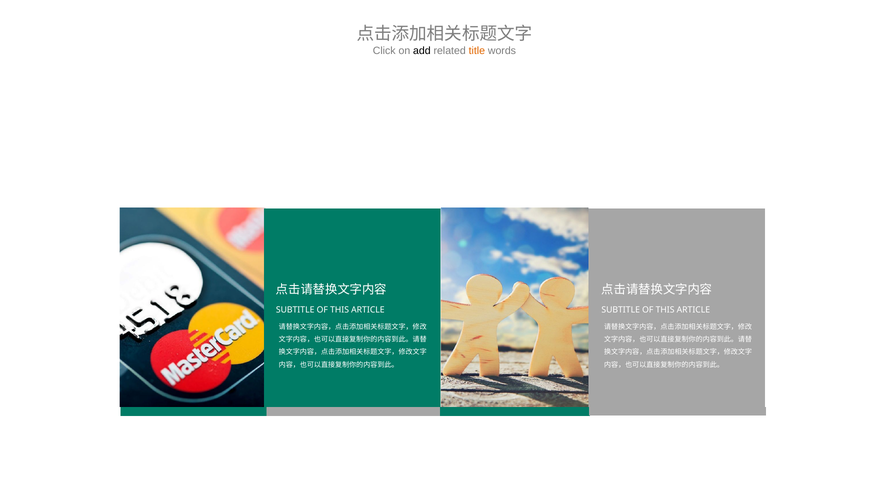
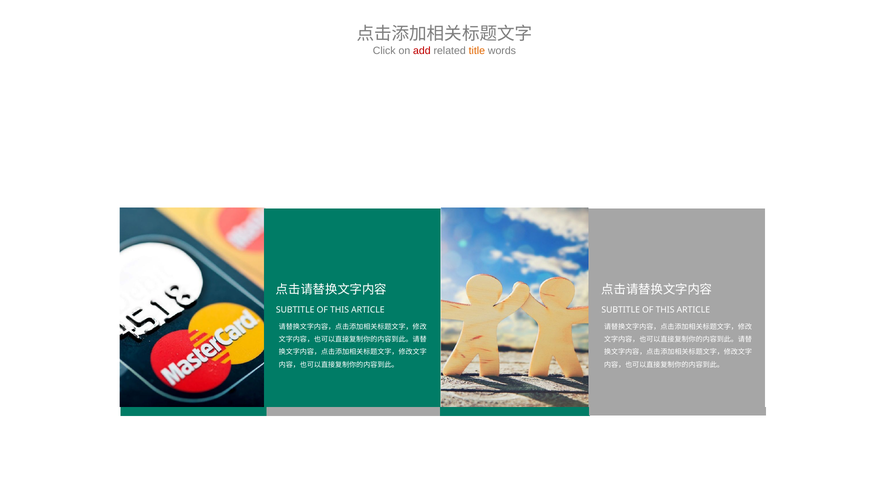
add colour: black -> red (422, 51)
